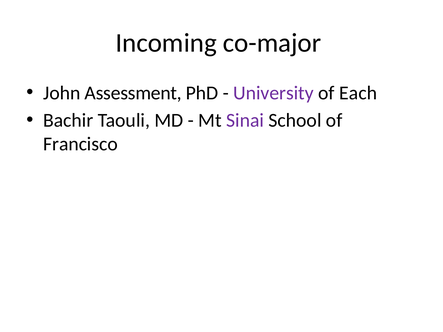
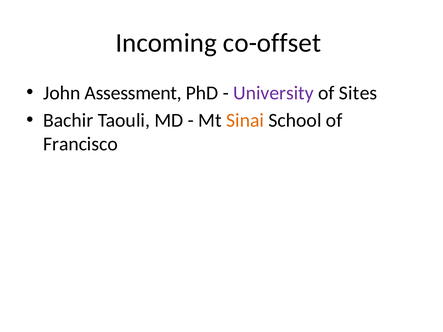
co-major: co-major -> co-offset (272, 43)
Each: Each -> Sites (358, 93)
Sinai colour: purple -> orange (245, 121)
